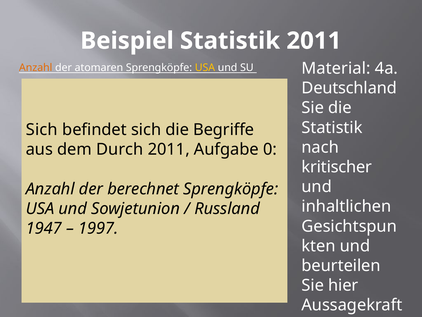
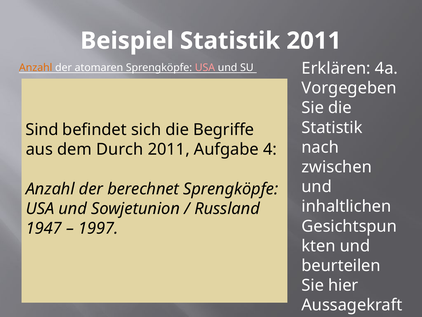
Material: Material -> Erklären (336, 68)
USA colour: yellow -> pink (205, 68)
Deutschland: Deutschland -> Vorgegeben (349, 88)
Sich: Sich -> Sind (42, 130)
0: 0 -> 4 (270, 149)
kritischer: kritischer -> zwischen (337, 167)
